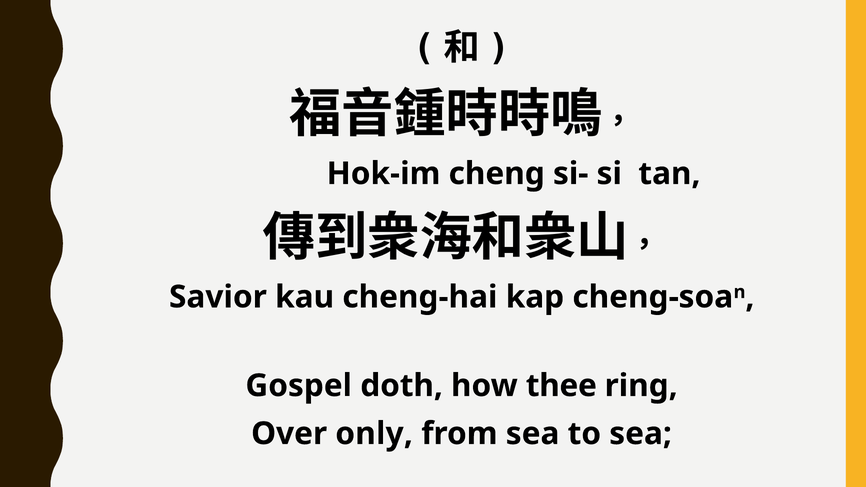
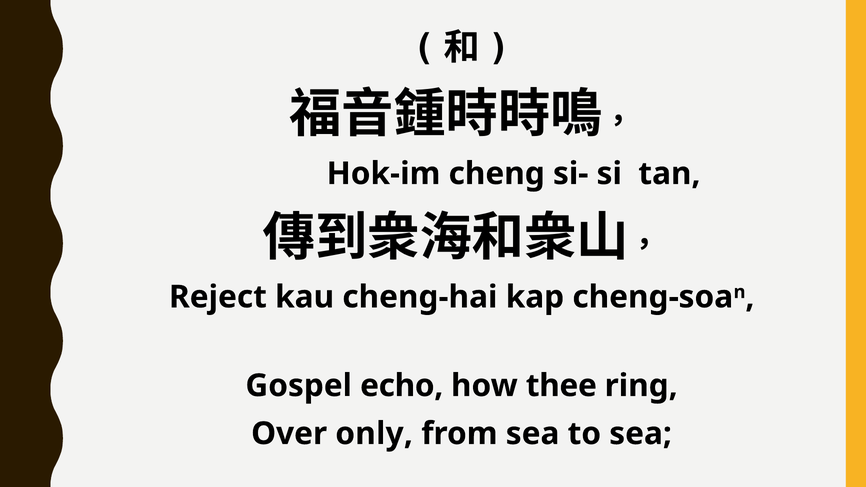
Savior: Savior -> Reject (218, 297)
doth: doth -> echo (402, 386)
